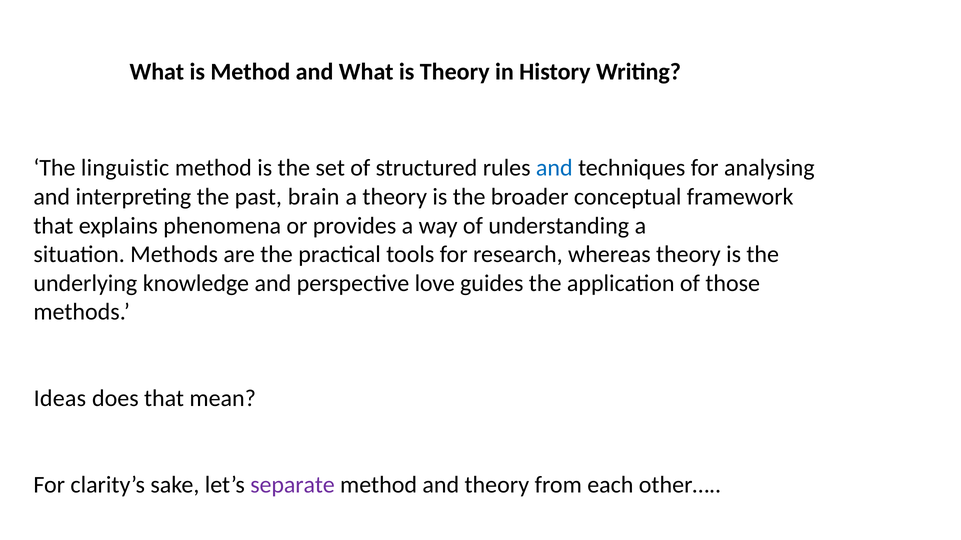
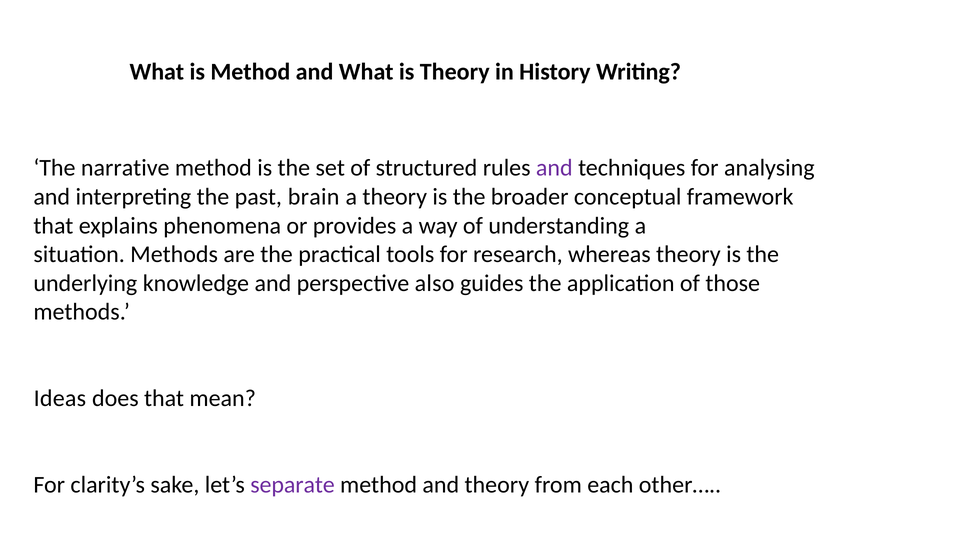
linguistic: linguistic -> narrative (125, 168)
and colour: blue -> purple (554, 168)
love: love -> also (435, 284)
